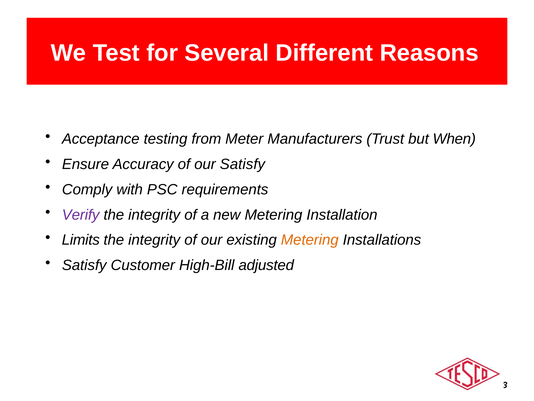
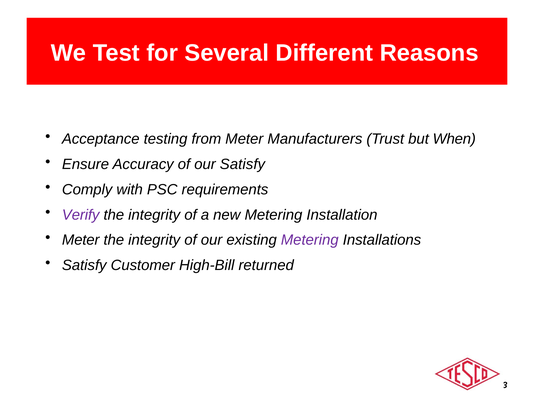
Limits: Limits -> Meter (81, 240)
Metering colour: orange -> purple (310, 240)
adjusted: adjusted -> returned (266, 265)
